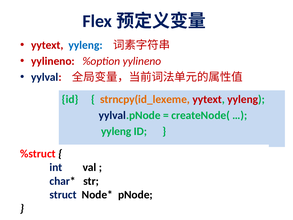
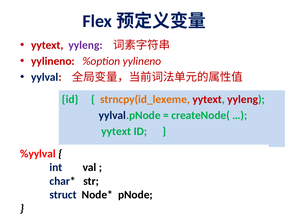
yyleng colour: blue -> purple (86, 45)
yyleng: yyleng -> yytext (116, 131)
%struct: %struct -> %yylval (38, 154)
